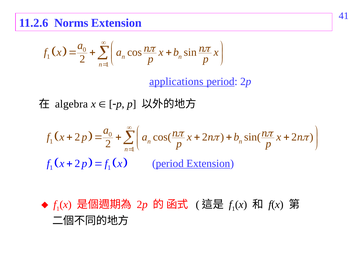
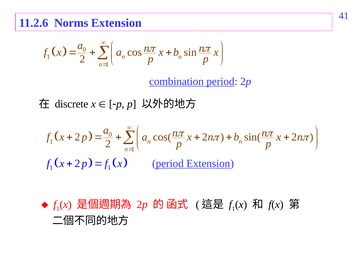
applications: applications -> combination (176, 82)
algebra: algebra -> discrete (72, 104)
